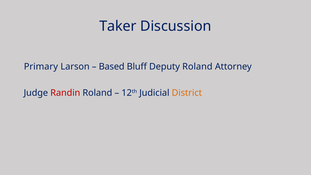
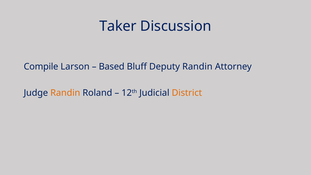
Primary: Primary -> Compile (41, 67)
Deputy Roland: Roland -> Randin (197, 67)
Randin colour: red -> orange (65, 93)
